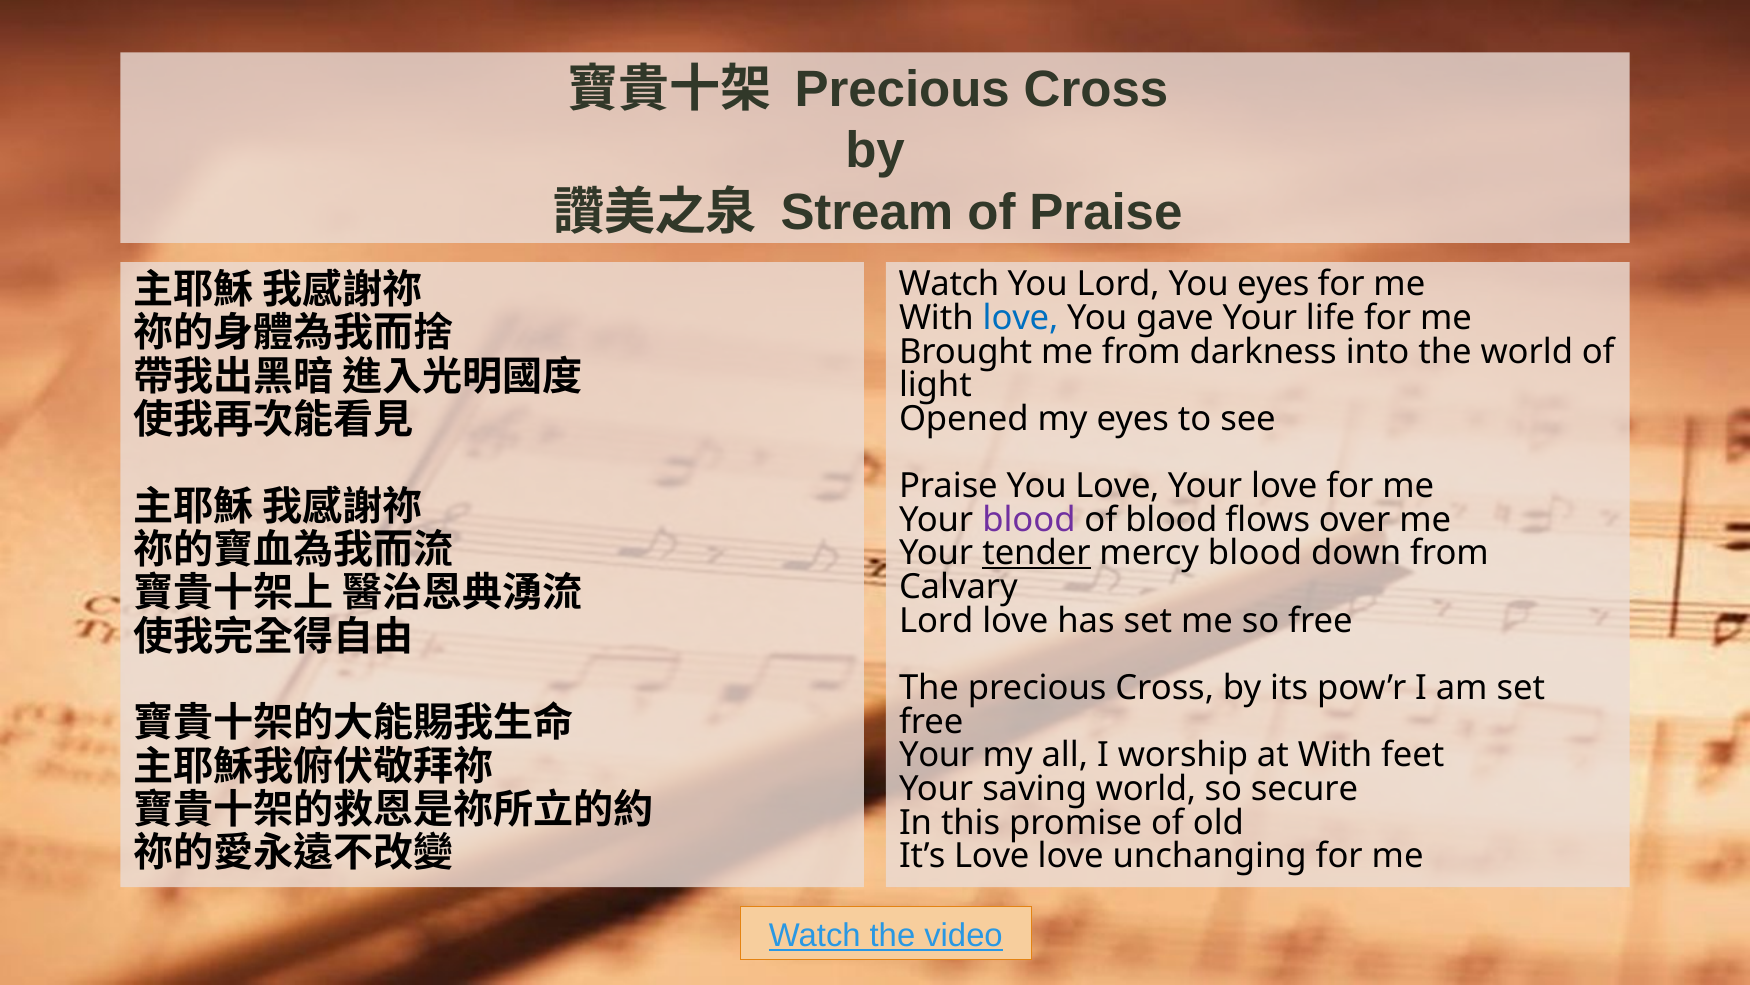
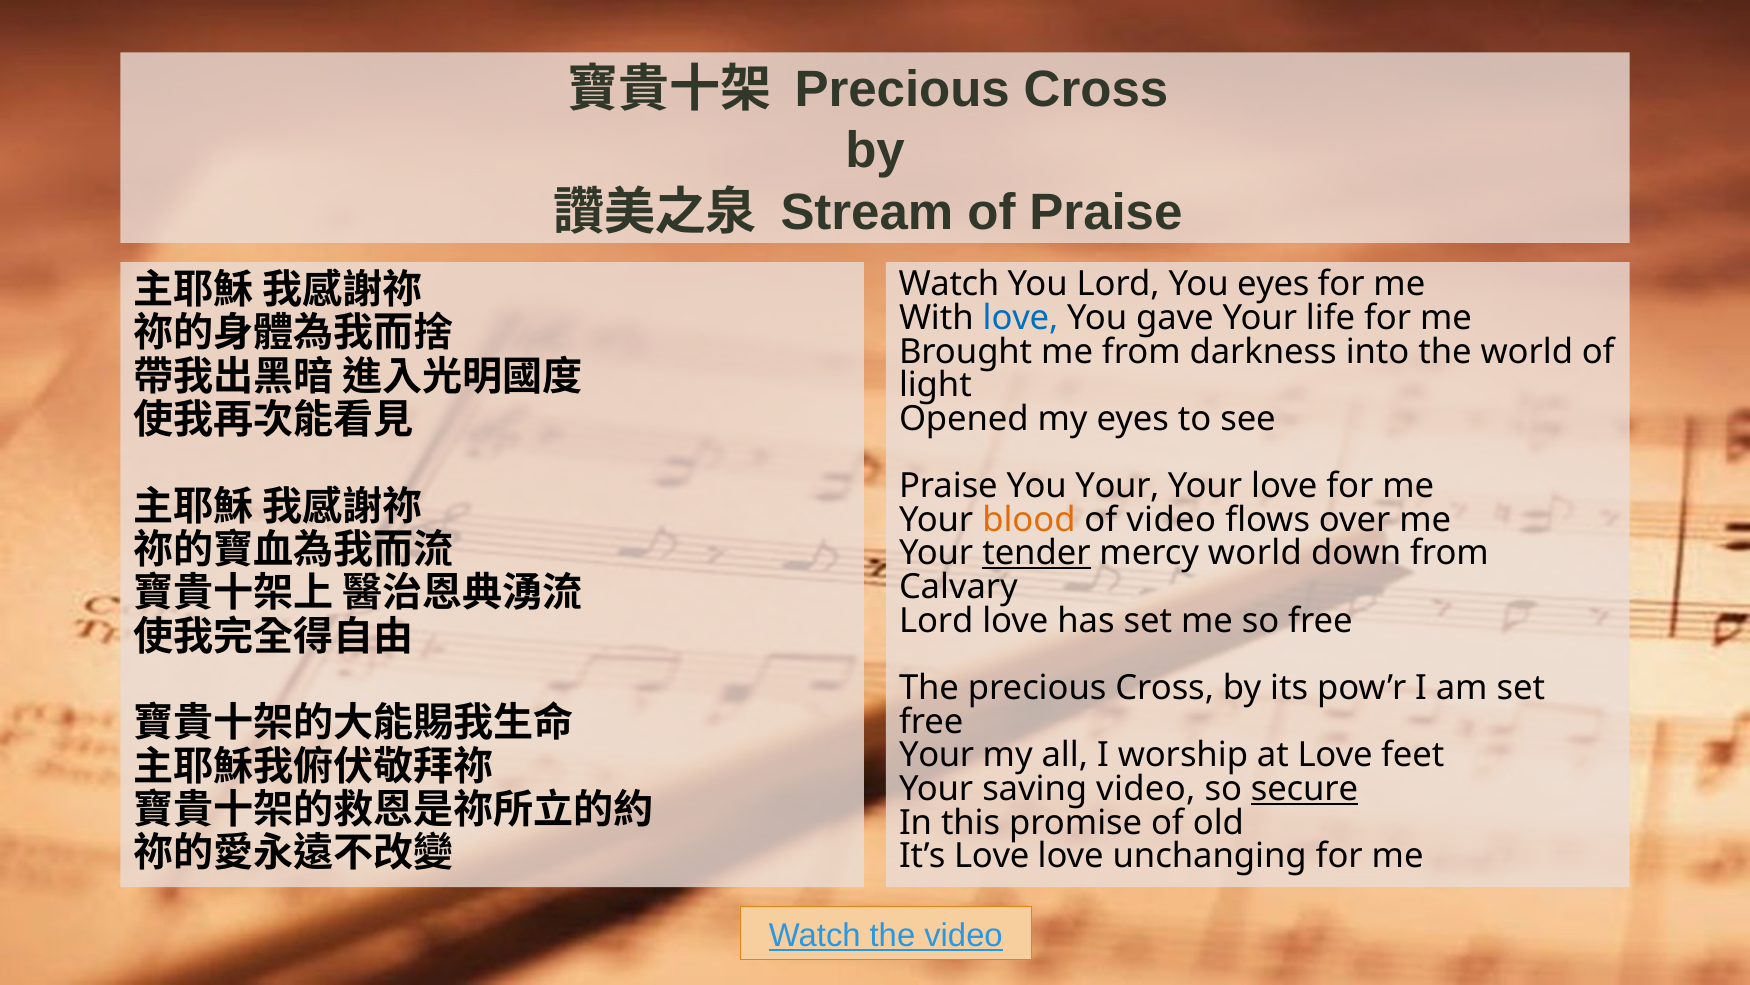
You Love: Love -> Your (1117, 486)
blood colour: purple -> orange (1029, 520)
of blood: blood -> video (1171, 520)
mercy blood: blood -> world (1255, 553)
at With: With -> Love (1335, 755)
saving world: world -> video (1146, 789)
secure underline: none -> present (1305, 789)
